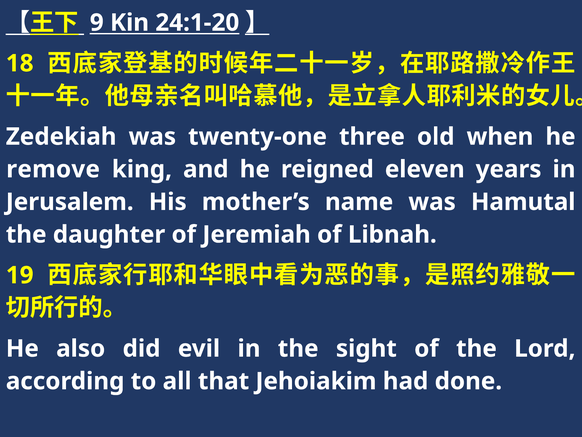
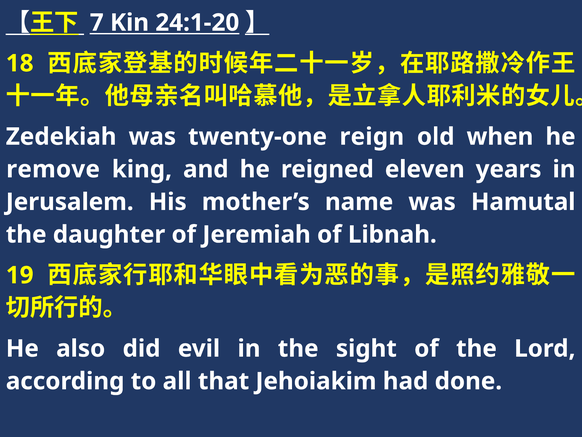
9: 9 -> 7 (97, 23)
three: three -> reign (372, 137)
